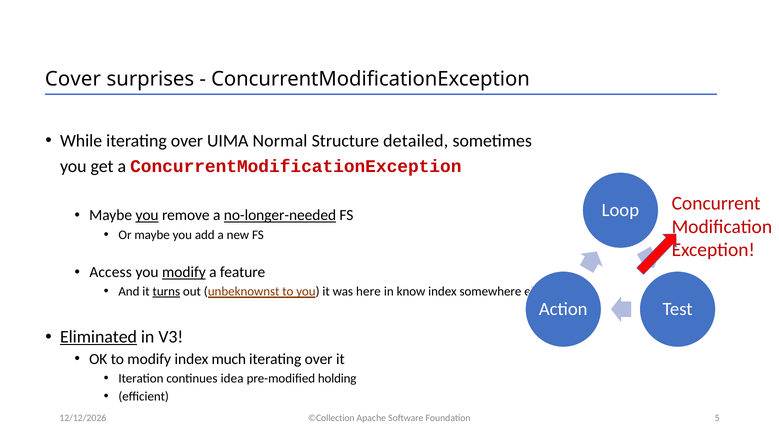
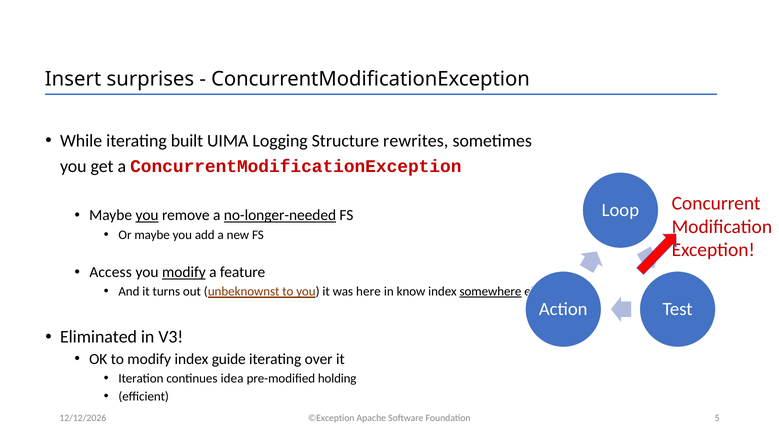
Cover: Cover -> Insert (73, 79)
While iterating over: over -> built (187, 141)
Normal: Normal -> Logging (280, 141)
detailed: detailed -> rewrites (416, 141)
turns underline: present -> none (166, 292)
somewhere underline: none -> present (490, 292)
Eliminated underline: present -> none (98, 337)
much: much -> guide (229, 359)
©Collection: ©Collection -> ©Exception (331, 418)
